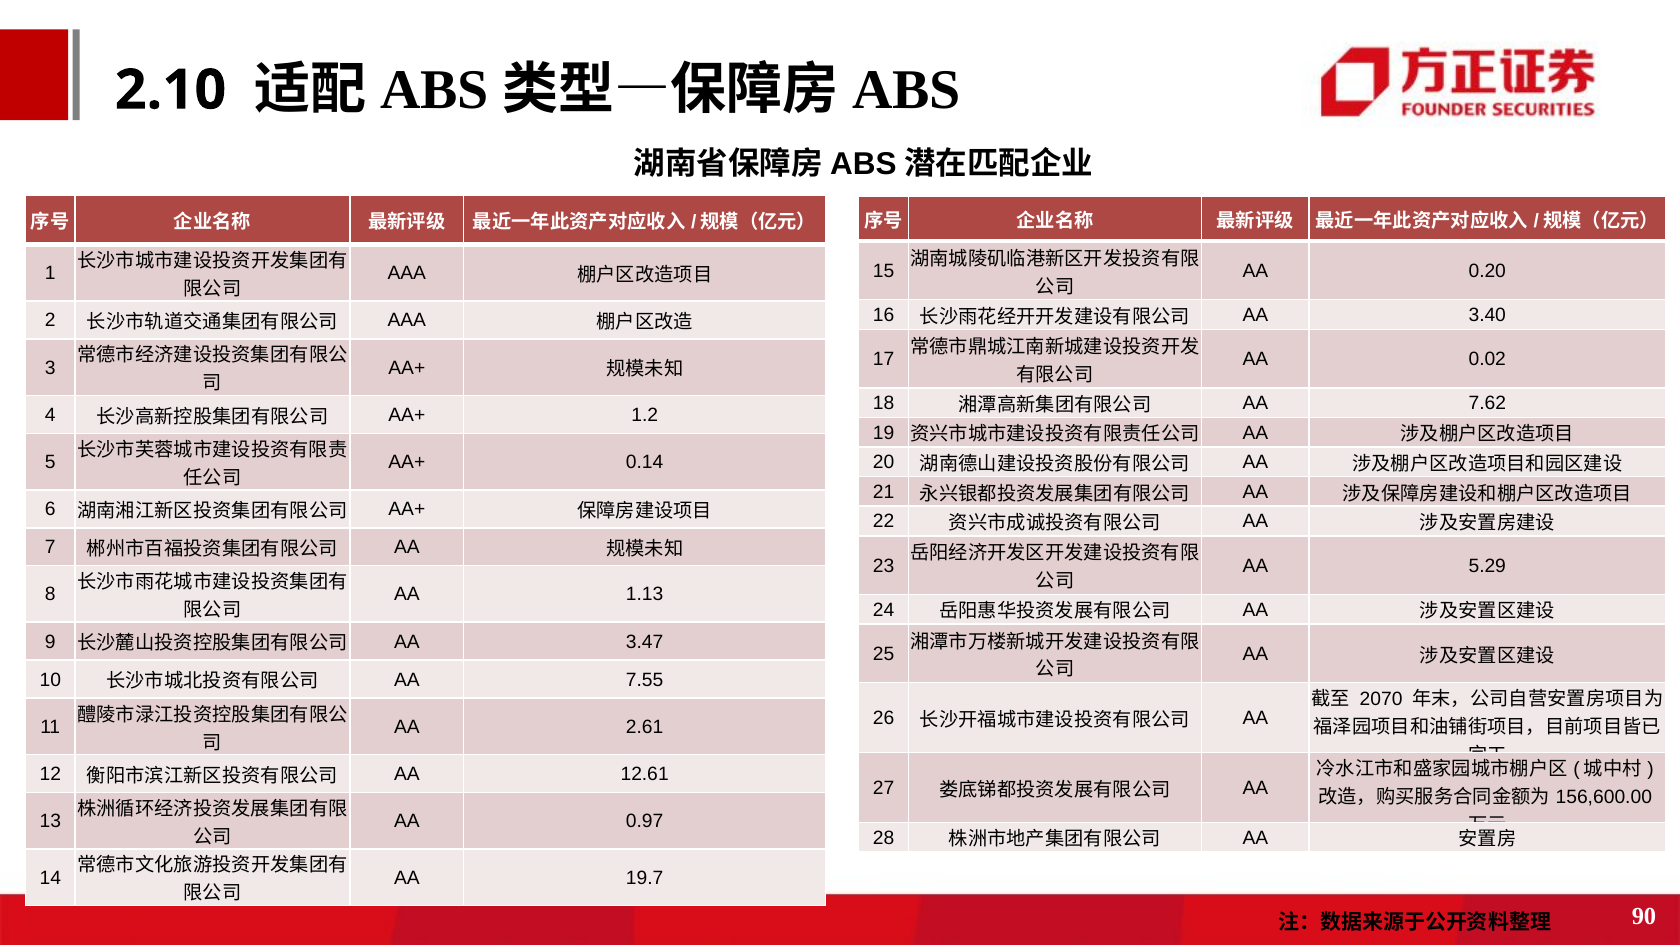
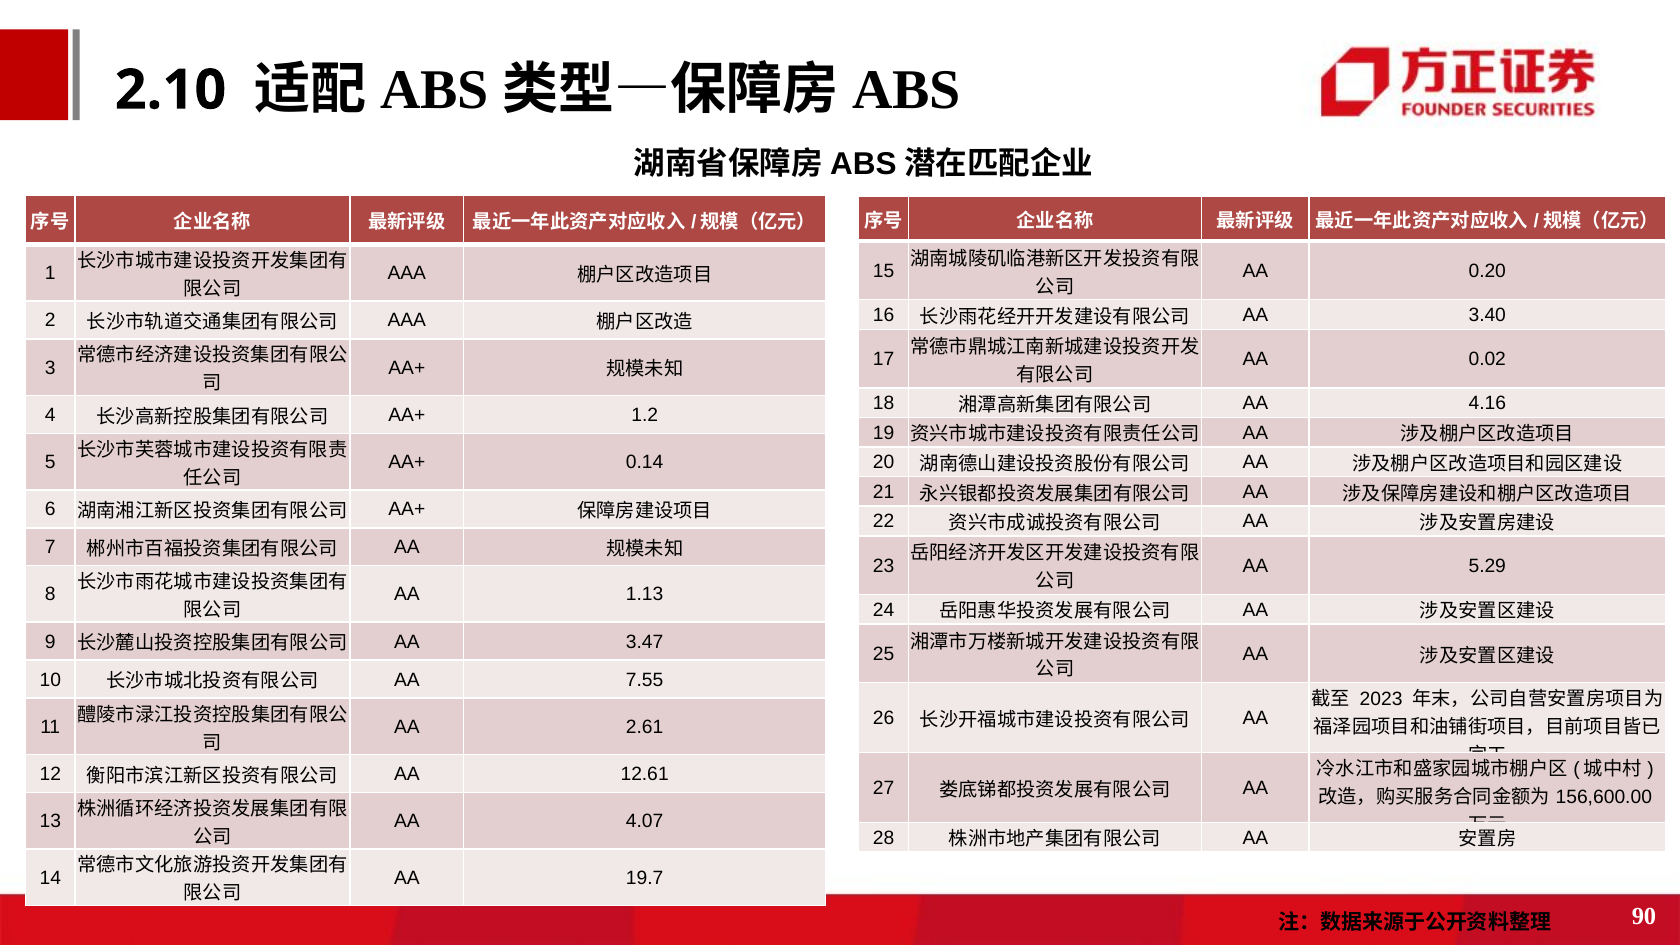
7.62: 7.62 -> 4.16 (1487, 403)
2070: 2070 -> 2023 (1381, 699)
0.97: 0.97 -> 4.07 (645, 821)
